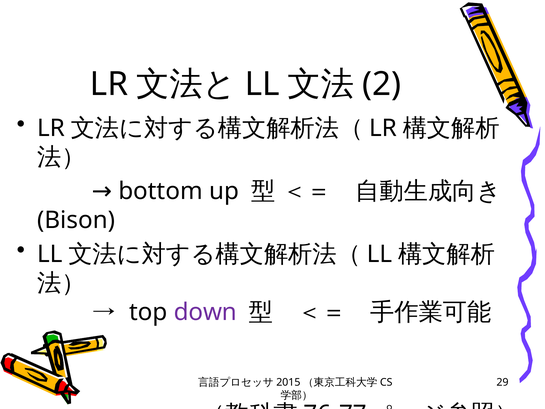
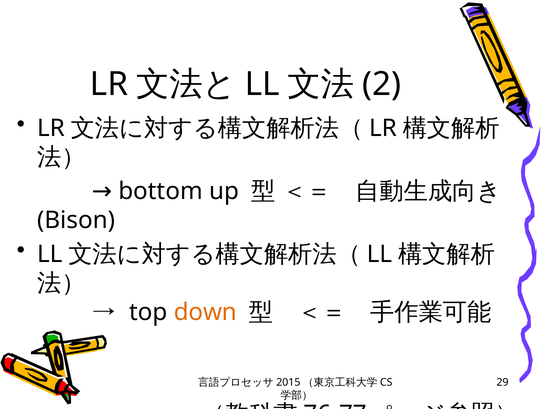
down colour: purple -> orange (205, 312)
